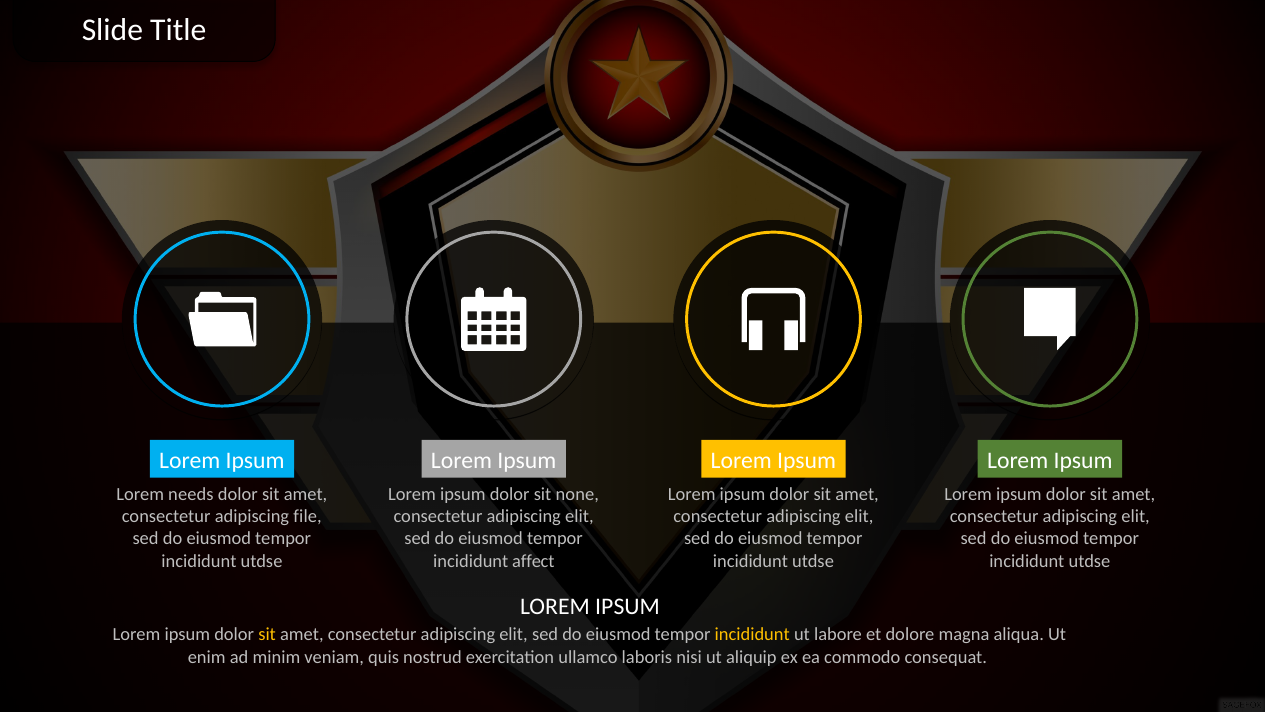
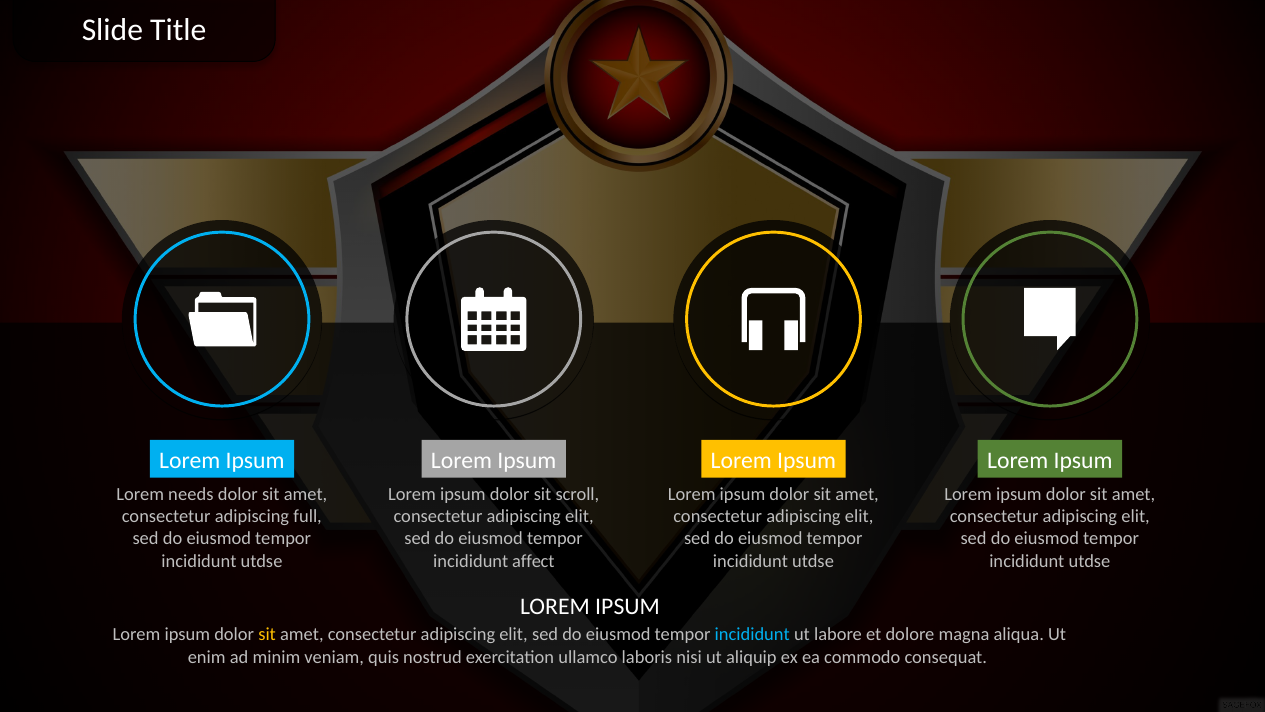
none: none -> scroll (577, 494)
file: file -> full (308, 516)
incididunt colour: yellow -> light blue (752, 634)
